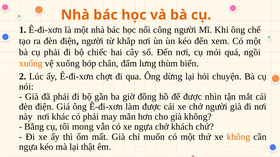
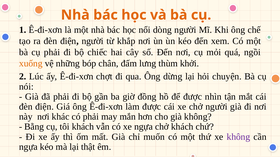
công: công -> dòng (162, 30)
vệ xuống: xuống -> những (68, 64)
biển: biển -> khởi (190, 64)
tôi mong: mong -> khách (83, 127)
không colour: orange -> purple (238, 137)
